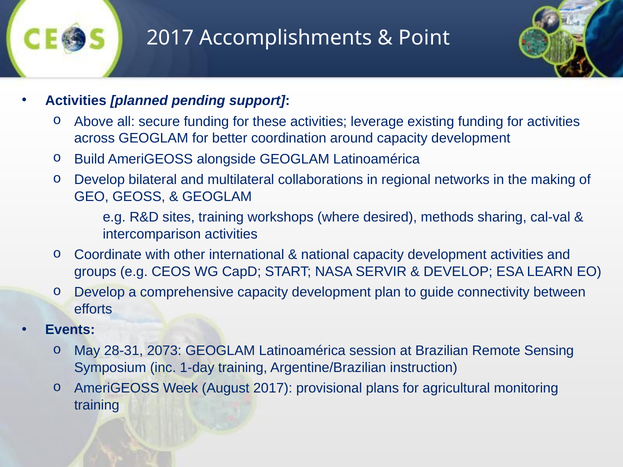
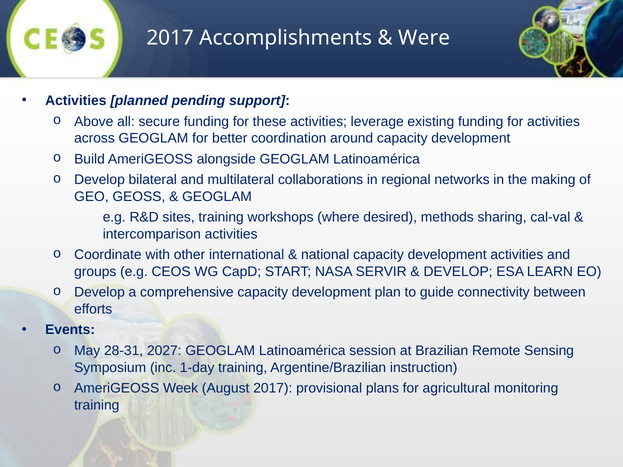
Point: Point -> Were (424, 38)
2073: 2073 -> 2027 (164, 351)
